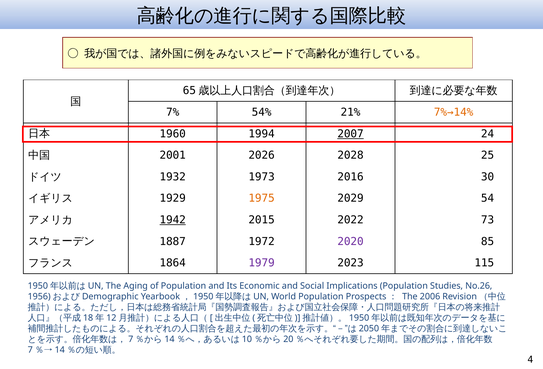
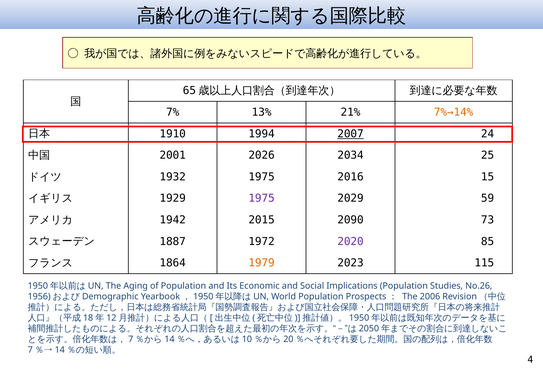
54%: 54% -> 13% (262, 112)
1960: 1960 -> 1910 (173, 134)
2028: 2028 -> 2034 (351, 156)
1932 1973: 1973 -> 1975 (262, 177)
30: 30 -> 15 (488, 177)
1975 colour: orange -> purple (262, 199)
54: 54 -> 59 (488, 199)
1942 underline: present -> none (173, 220)
2022: 2022 -> 2090 (351, 220)
1979 colour: purple -> orange (262, 263)
